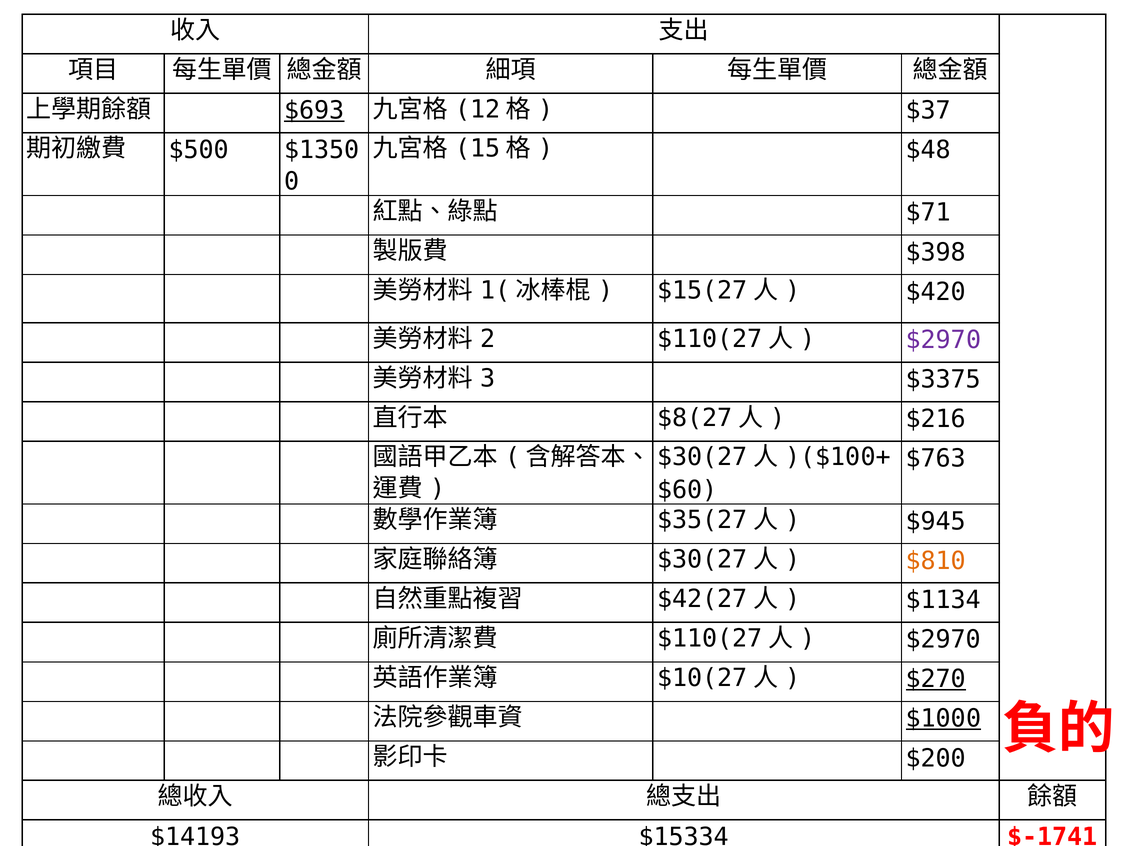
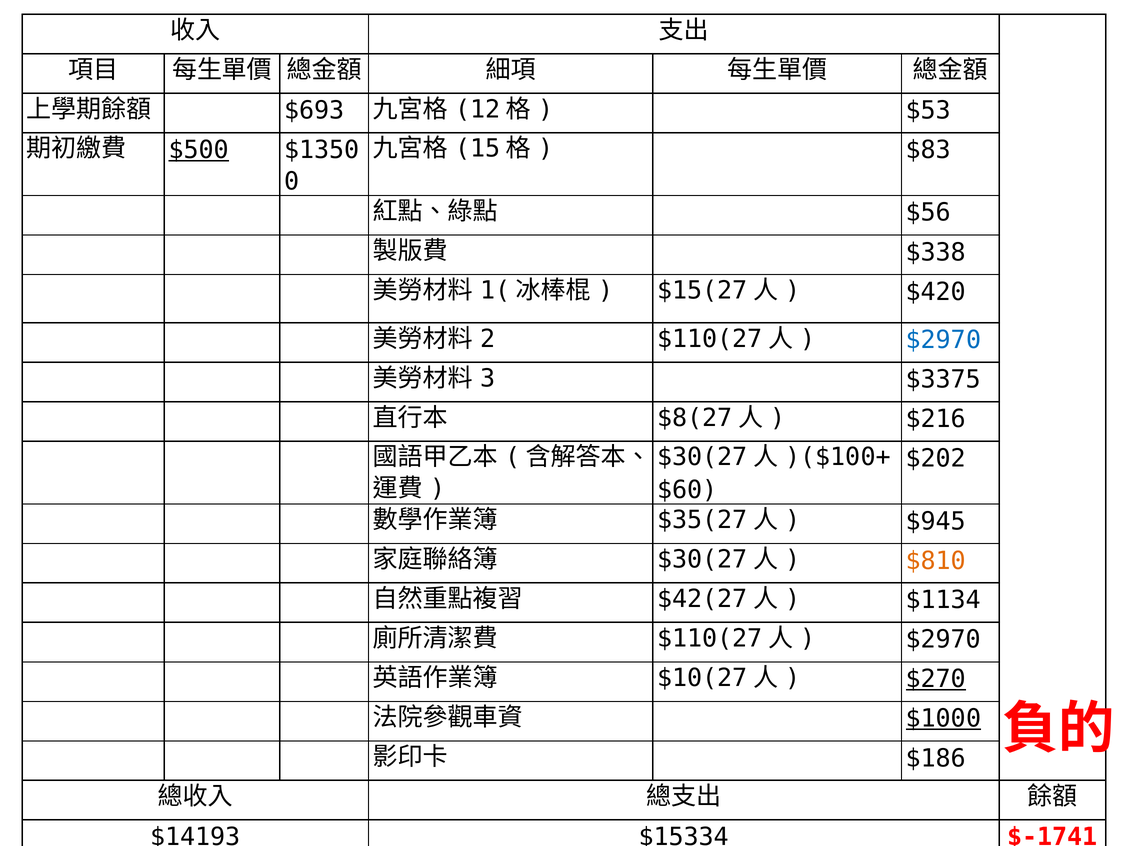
$693 underline: present -> none (314, 111)
$37: $37 -> $53 (928, 111)
$500 underline: none -> present (199, 150)
$48: $48 -> $83 (928, 150)
$71: $71 -> $56 (928, 213)
$398: $398 -> $338 (936, 252)
$2970 colour: purple -> blue (943, 340)
$763: $763 -> $202 (936, 459)
$200: $200 -> $186 (936, 758)
